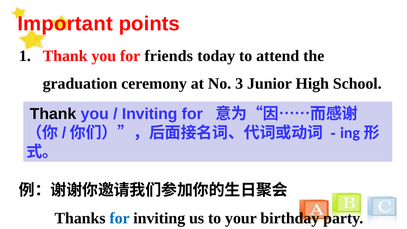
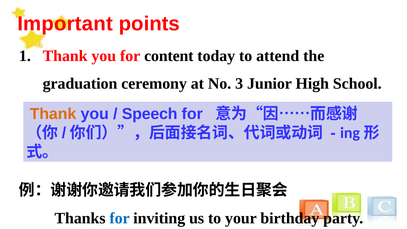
friends: friends -> content (169, 56)
Thank colour: black -> orange (53, 114)
Inviting: Inviting -> Speech (150, 114)
